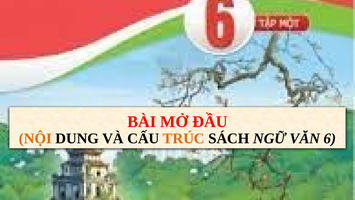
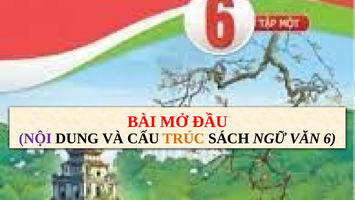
NỘI colour: orange -> purple (35, 138)
